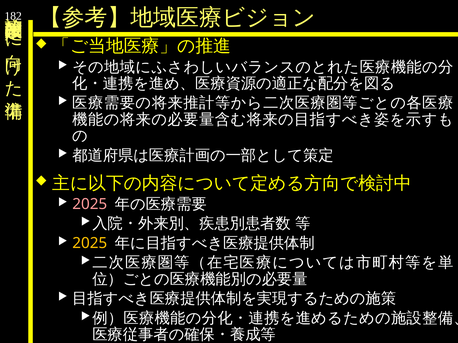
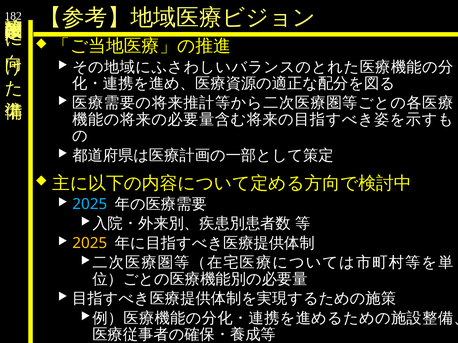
2025 colour: pink -> light blue (90, 204)
